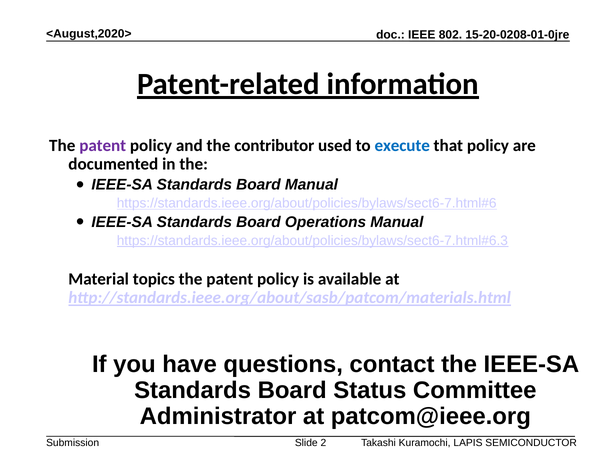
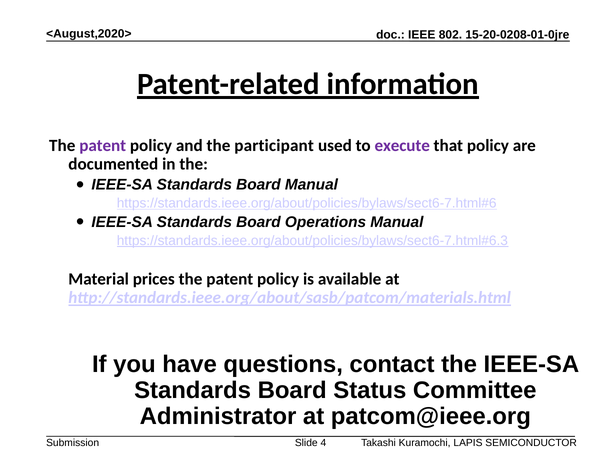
contributor: contributor -> participant (274, 146)
execute colour: blue -> purple (402, 146)
topics: topics -> prices (154, 279)
2: 2 -> 4 (323, 443)
